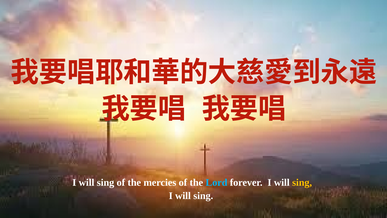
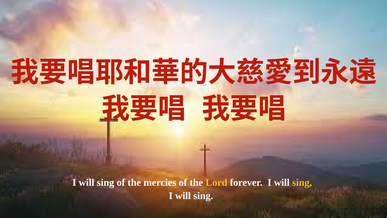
Lord colour: light blue -> yellow (216, 182)
